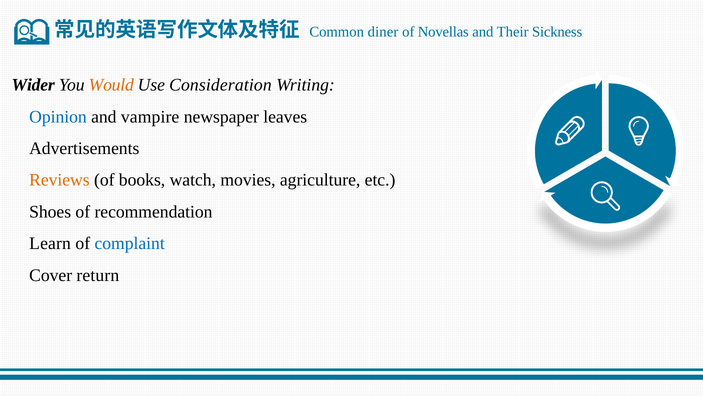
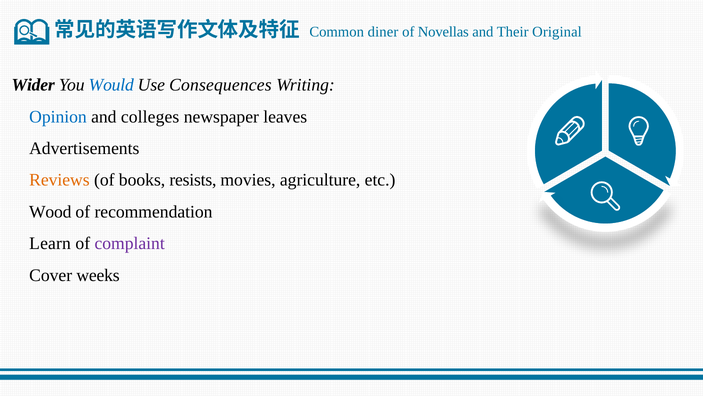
Sickness: Sickness -> Original (557, 32)
Would colour: orange -> blue (111, 85)
Consideration: Consideration -> Consequences (220, 85)
vampire: vampire -> colleges (150, 117)
watch: watch -> resists (193, 180)
Shoes: Shoes -> Wood (50, 212)
complaint colour: blue -> purple (130, 243)
return: return -> weeks (98, 275)
